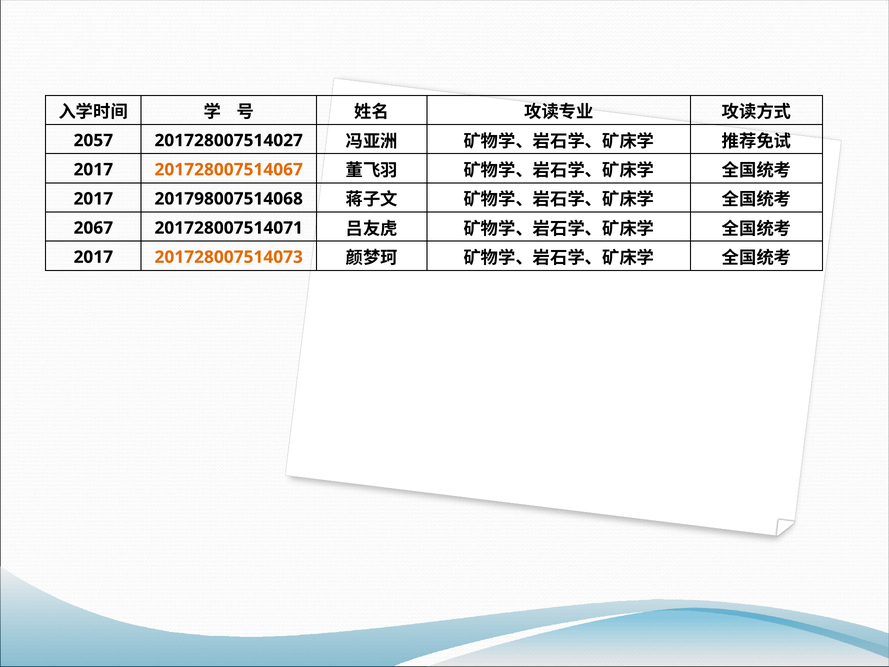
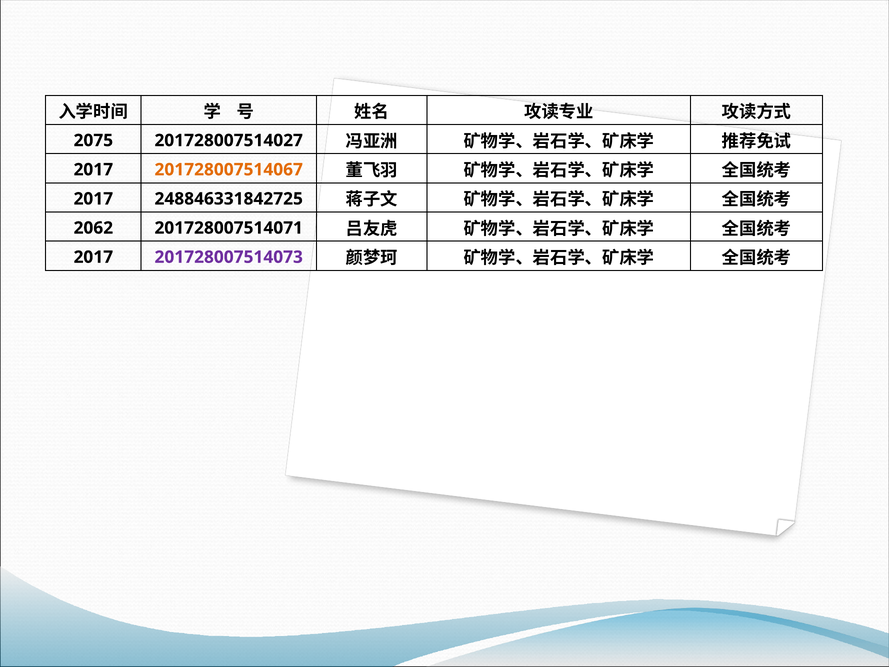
2057: 2057 -> 2075 (93, 140)
201798007514068: 201798007514068 -> 248846331842725 (229, 199)
2067: 2067 -> 2062 (93, 228)
201728007514073 colour: orange -> purple (229, 257)
